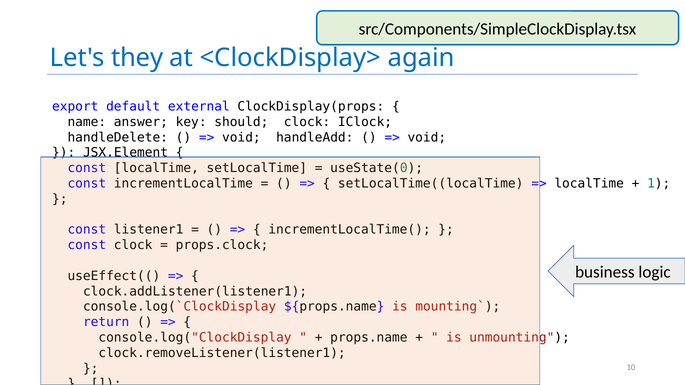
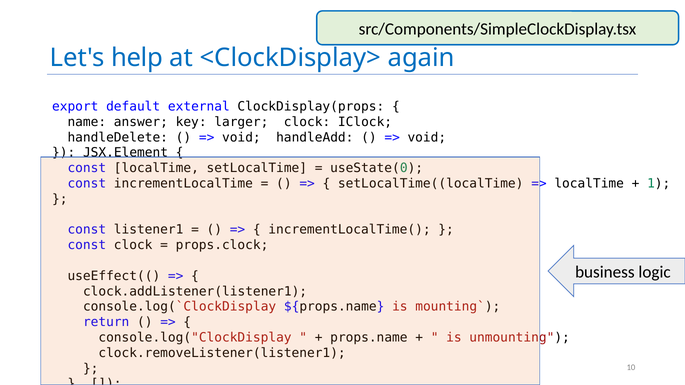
they: they -> help (137, 58)
should: should -> larger (241, 122)
